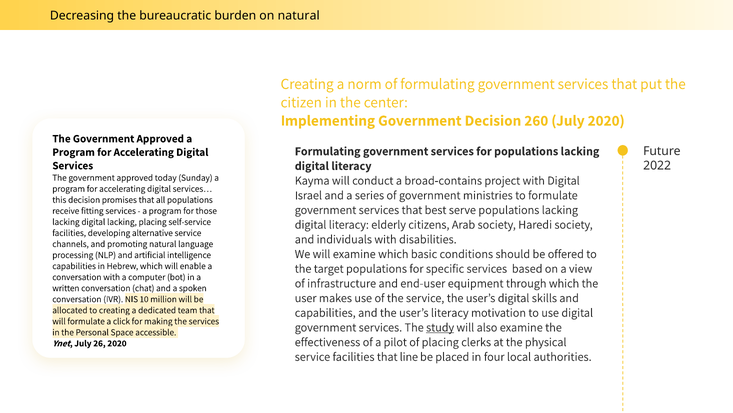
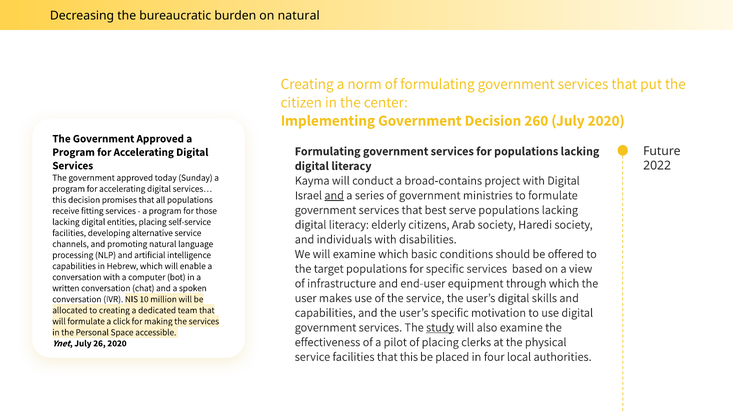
and underline: none -> present (334, 195)
digital lacking: lacking -> entities (122, 222)
user’s literacy: literacy -> specific (450, 312)
that line: line -> this (409, 356)
